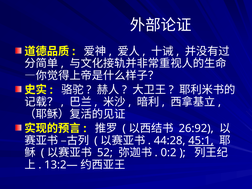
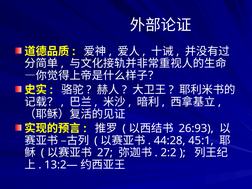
26:92: 26:92 -> 26:93 (196, 128)
45:1 underline: present -> none (201, 141)
52: 52 -> 27 (105, 153)
0:2: 0:2 -> 2:2 (169, 153)
